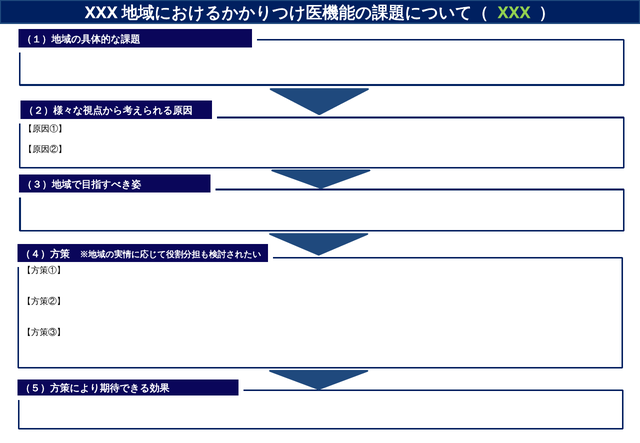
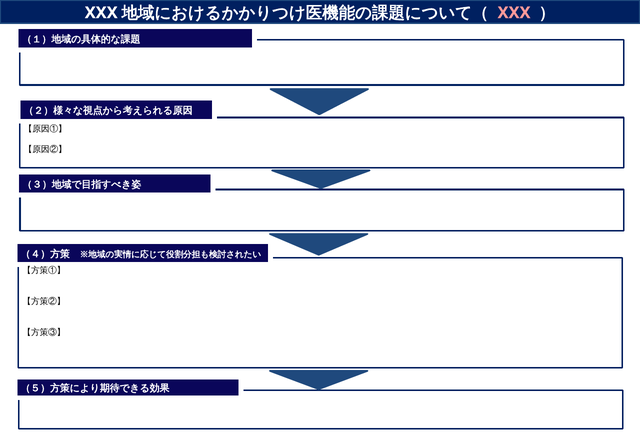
XXX colour: light green -> pink (514, 13)
